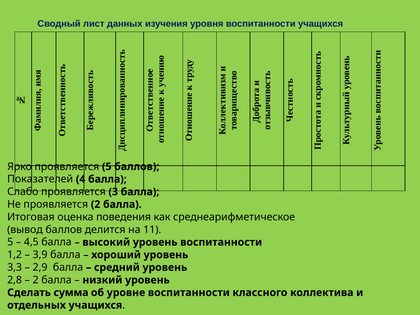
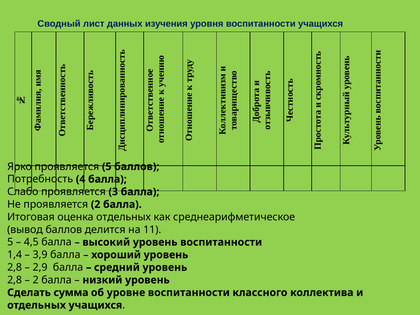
Показателей: Показателей -> Потребность (40, 179)
оценка поведения: поведения -> отдельных (124, 217)
1,2: 1,2 -> 1,4 (15, 255)
3,3: 3,3 -> 2,8 (15, 267)
